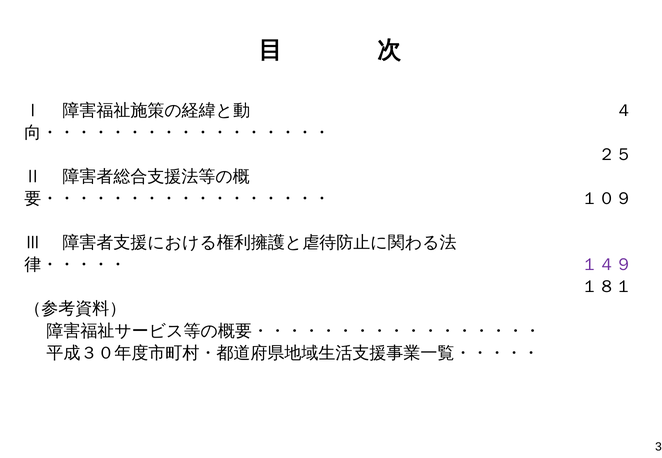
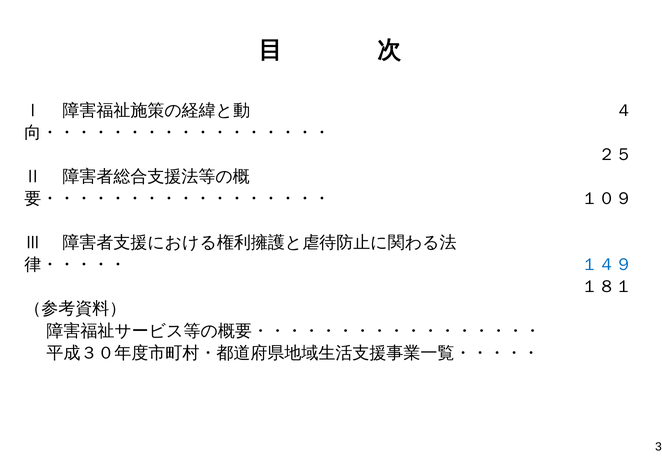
１４９ colour: purple -> blue (607, 265)
